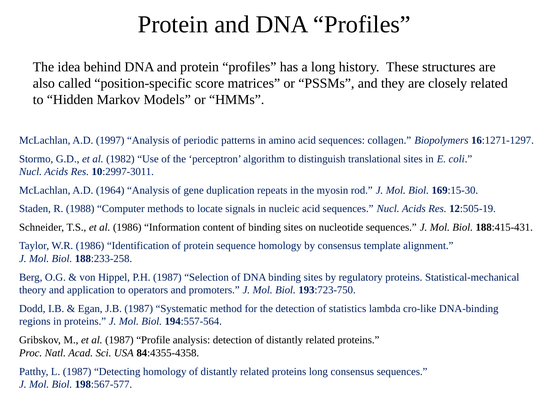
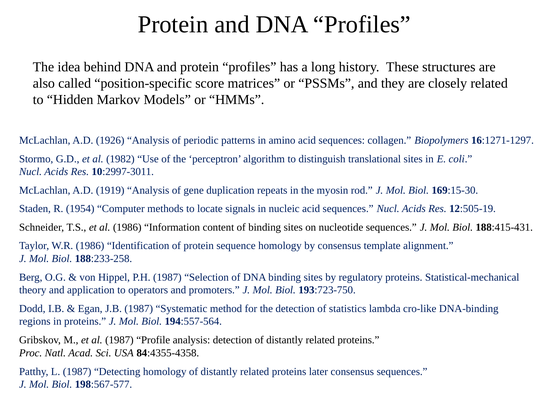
1997: 1997 -> 1926 (110, 140)
1964: 1964 -> 1919 (110, 190)
1988: 1988 -> 1954 (80, 209)
proteins long: long -> later (318, 371)
